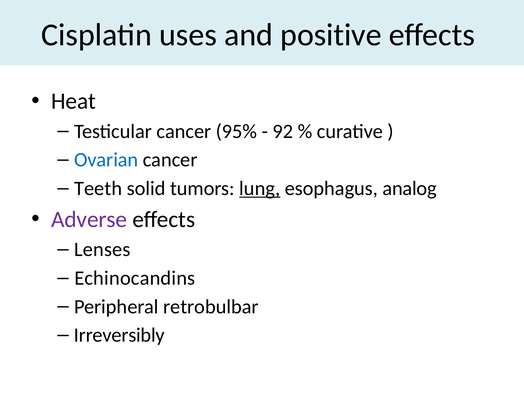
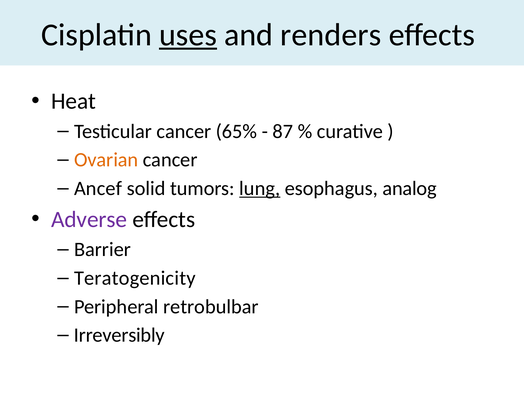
uses underline: none -> present (188, 35)
positive: positive -> renders (331, 35)
95%: 95% -> 65% (236, 131)
92: 92 -> 87 (283, 131)
Ovarian colour: blue -> orange (106, 160)
Teeth: Teeth -> Ancef (98, 188)
Lenses: Lenses -> Barrier (102, 250)
Echinocandins: Echinocandins -> Teratogenicity (135, 278)
